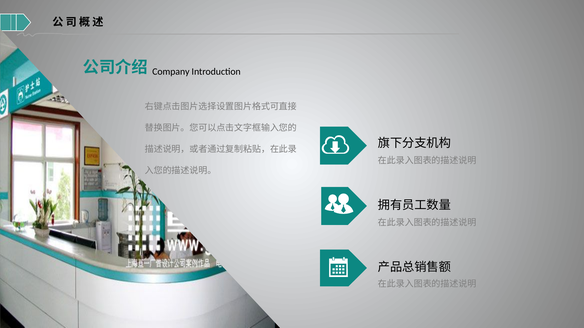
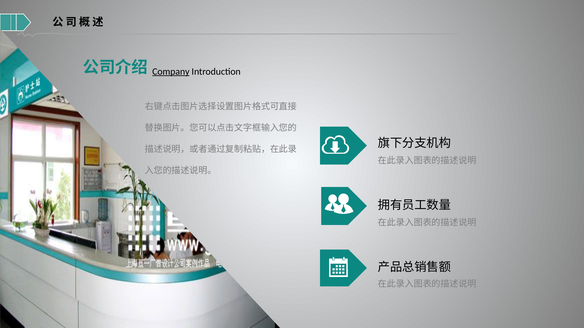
Company underline: none -> present (171, 72)
